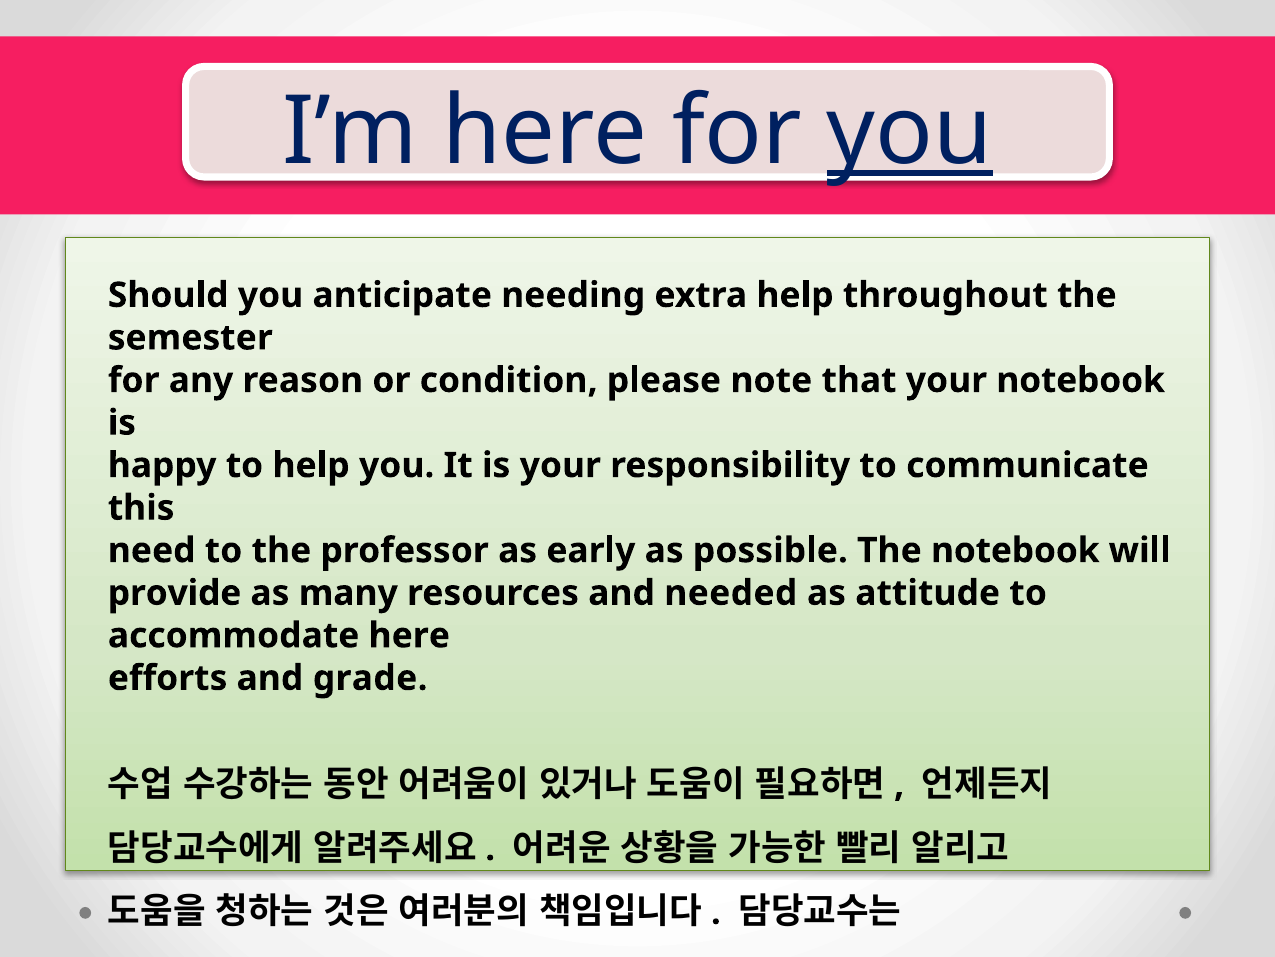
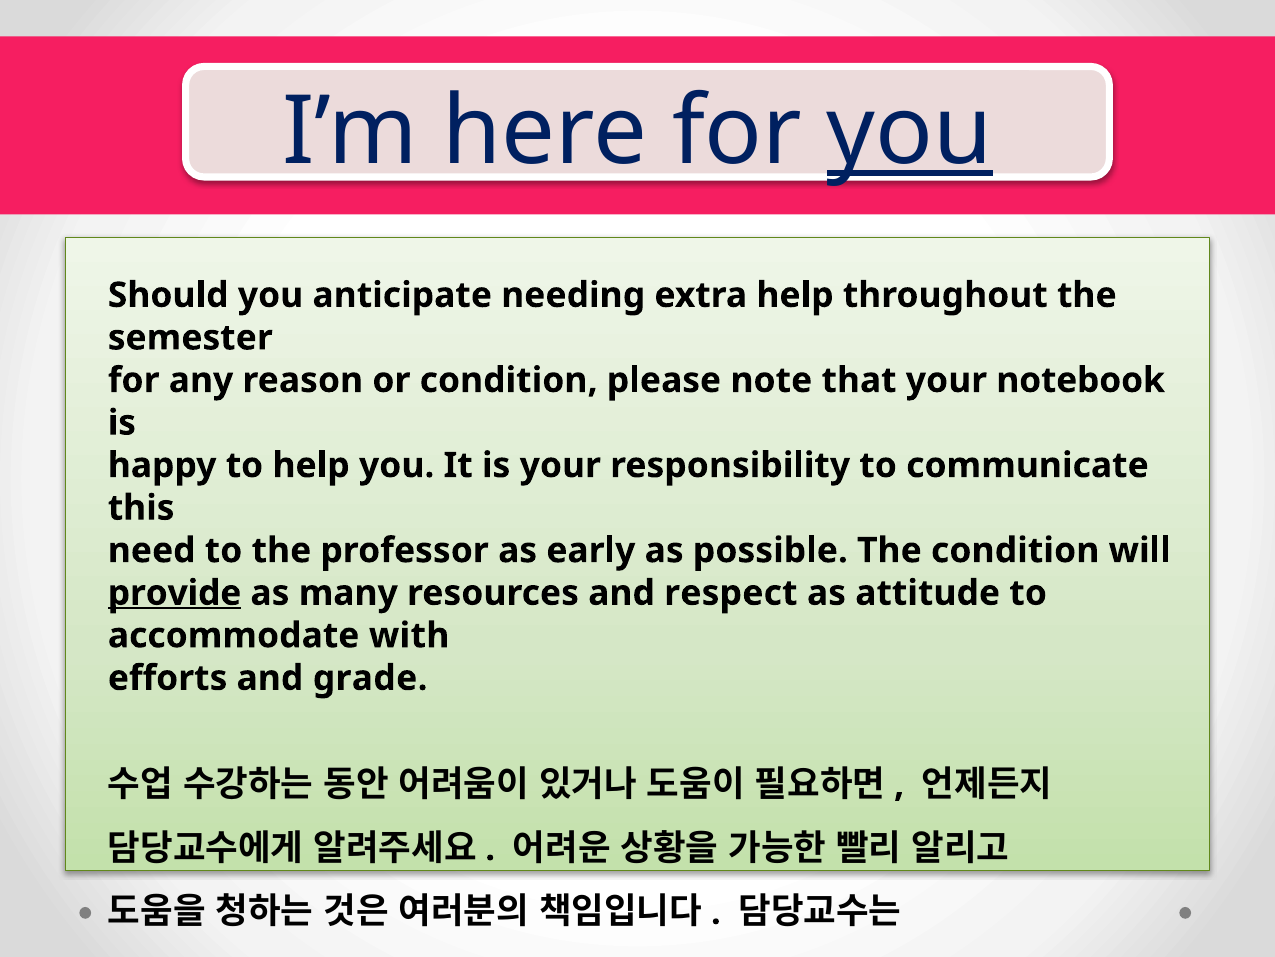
The notebook: notebook -> condition (1015, 550)
provide underline: none -> present (175, 593)
needed: needed -> respect (731, 593)
accommodate here: here -> with (409, 635)
